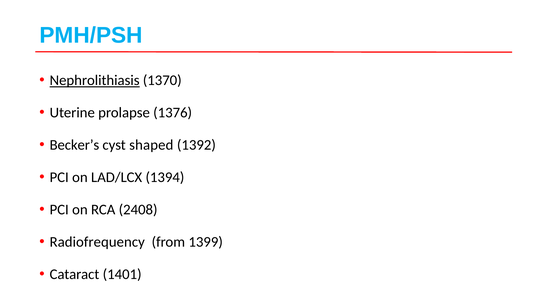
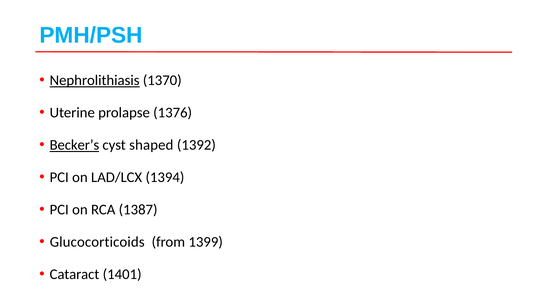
Becker’s underline: none -> present (74, 145)
2408: 2408 -> 1387 (138, 209)
Radiofrequency: Radiofrequency -> Glucocorticoids (97, 242)
